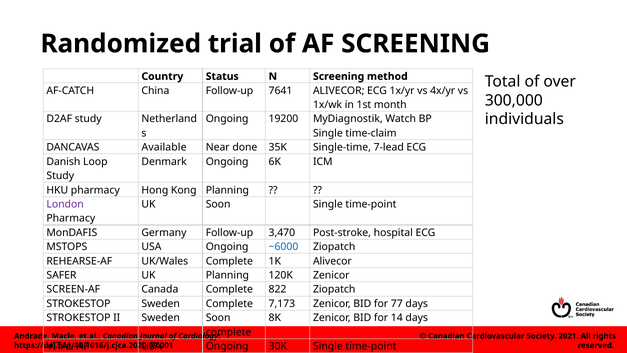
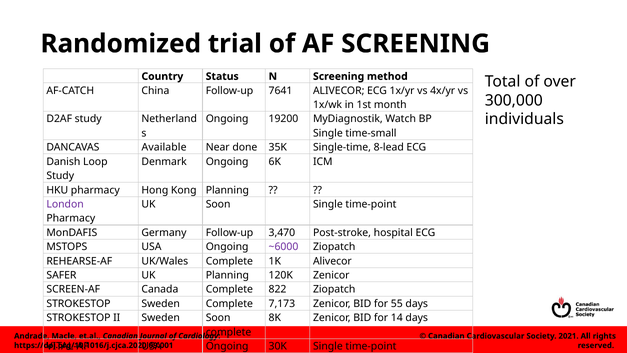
time-claim: time-claim -> time-small (371, 133)
7-lead: 7-lead -> 8-lead (389, 147)
~6000 colour: blue -> purple (283, 247)
77: 77 -> 55 (397, 303)
